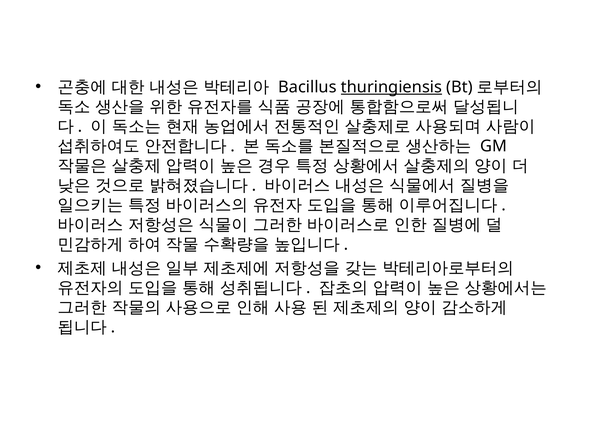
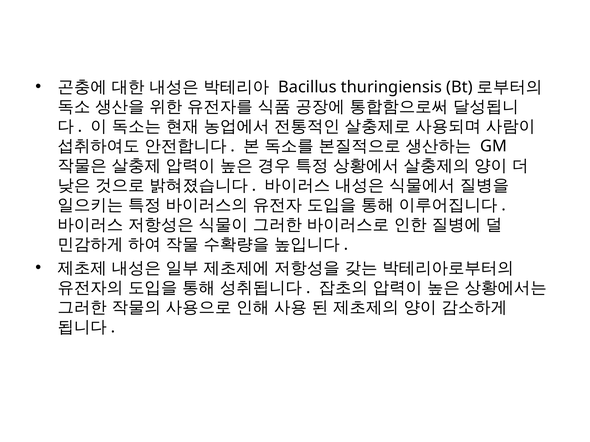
thuringiensis underline: present -> none (391, 87)
